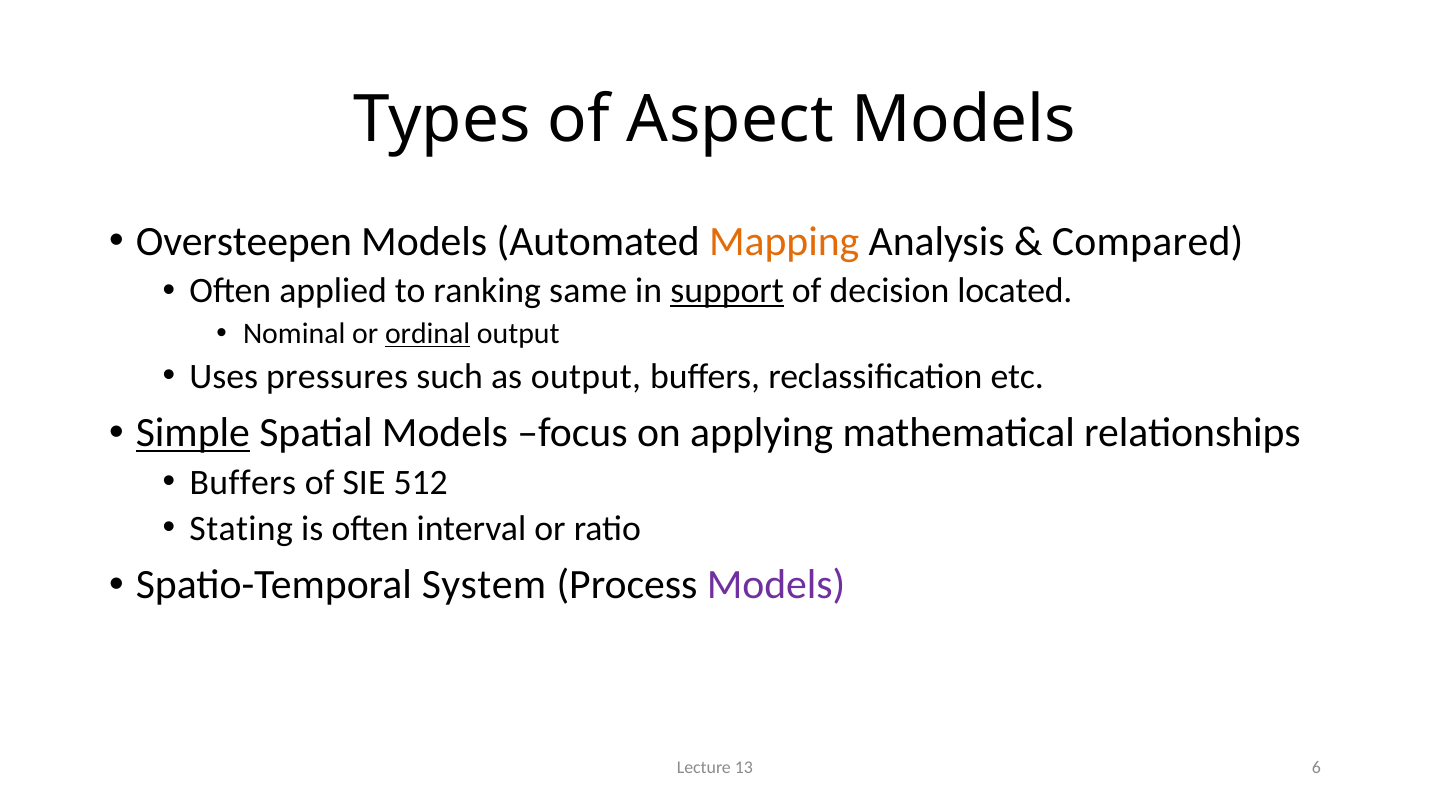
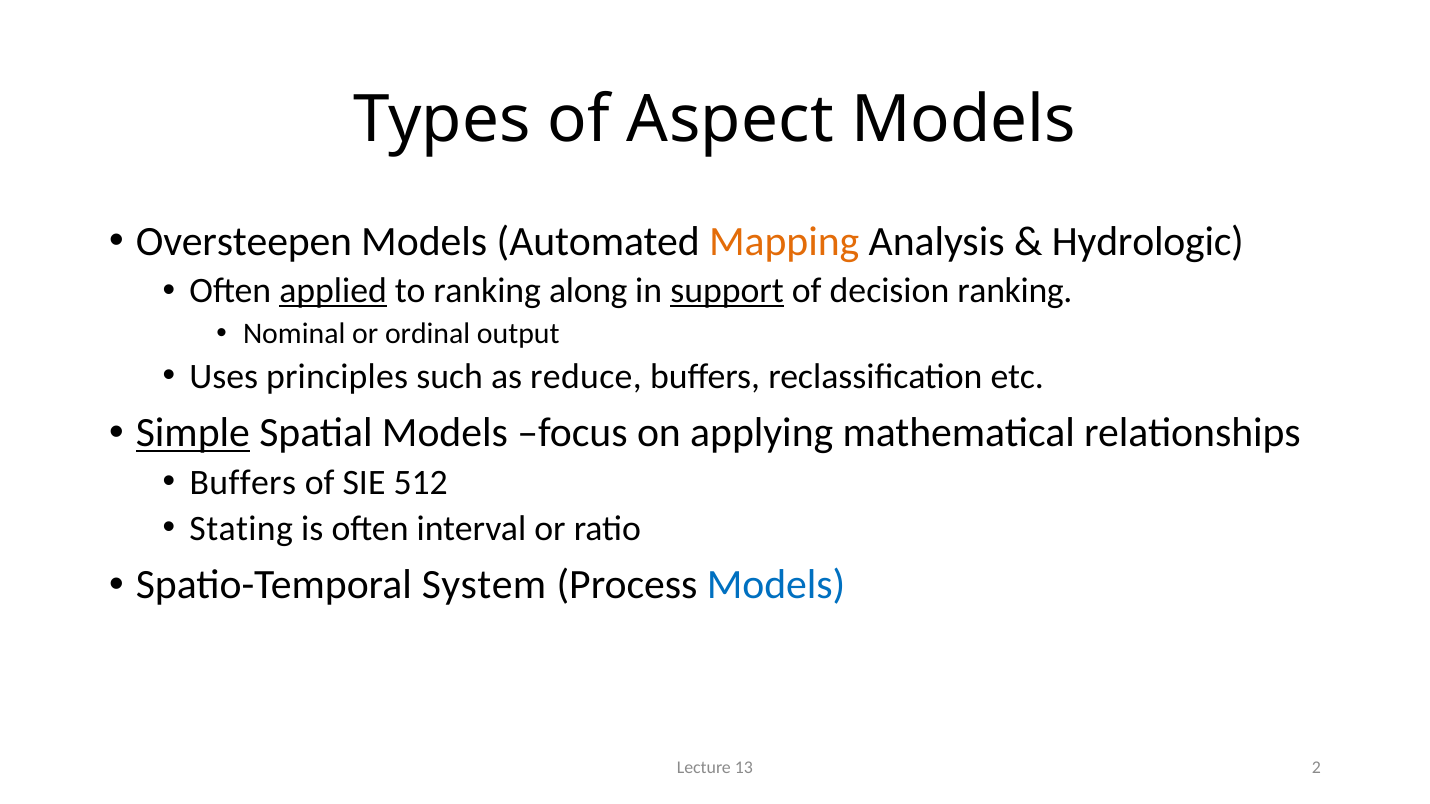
Compared: Compared -> Hydrologic (1148, 242)
applied underline: none -> present (333, 291)
same: same -> along (588, 291)
decision located: located -> ranking (1015, 291)
ordinal underline: present -> none (428, 334)
pressures: pressures -> principles (337, 377)
as output: output -> reduce (586, 377)
Models colour: purple -> blue (776, 585)
6: 6 -> 2 (1317, 768)
